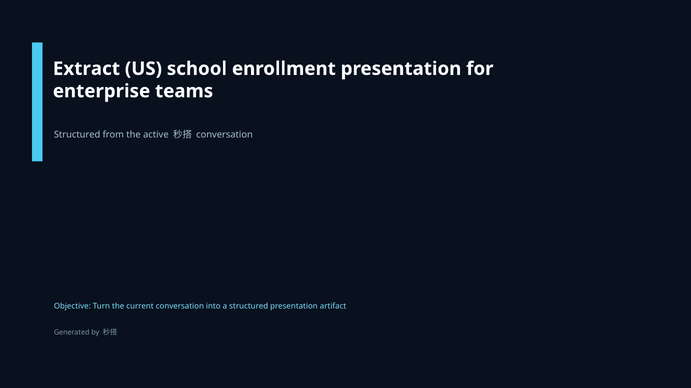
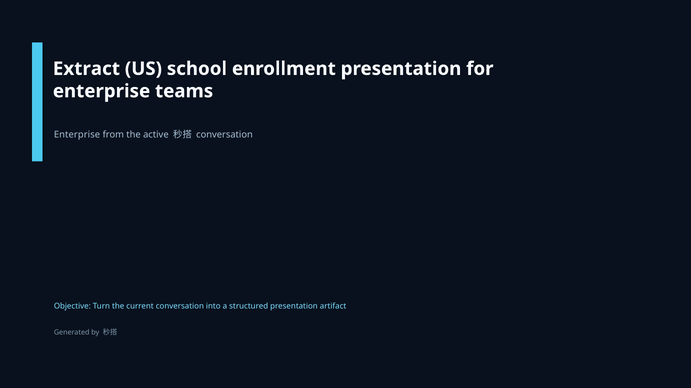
Structured: Structured -> Enterprise (77, 135)
